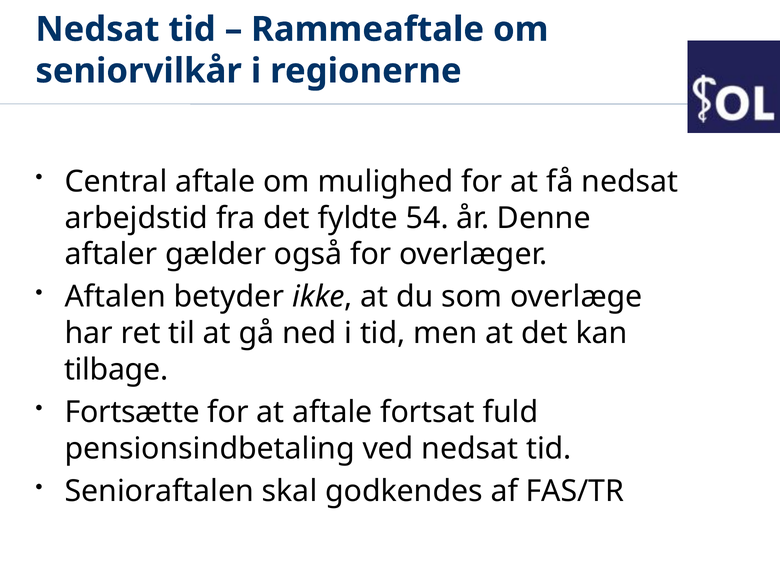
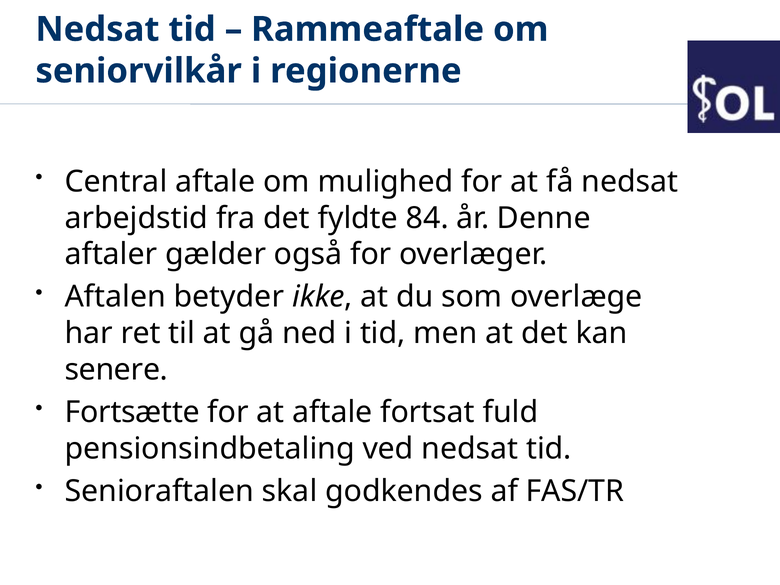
54: 54 -> 84 (427, 218)
tilbage: tilbage -> senere (116, 370)
